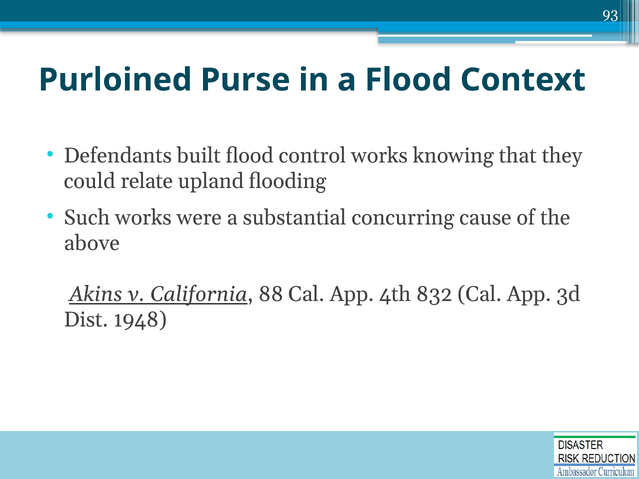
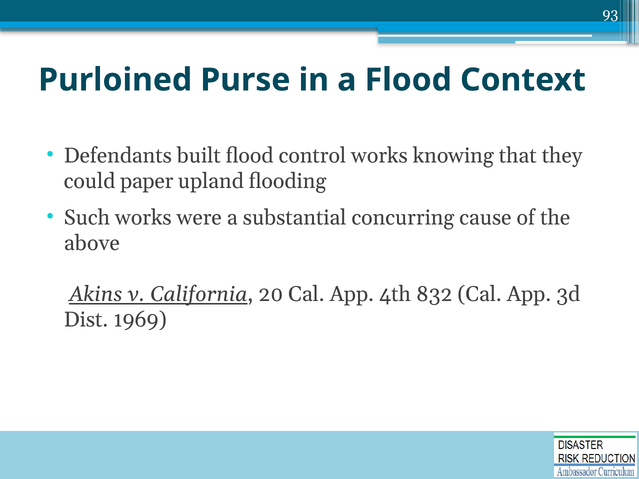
relate: relate -> paper (147, 181)
88: 88 -> 20 (271, 294)
1948: 1948 -> 1969 (140, 320)
